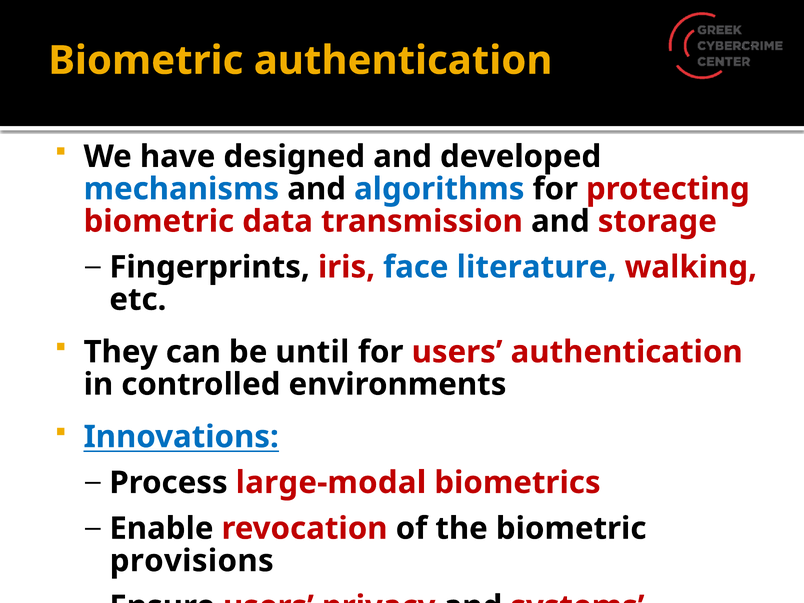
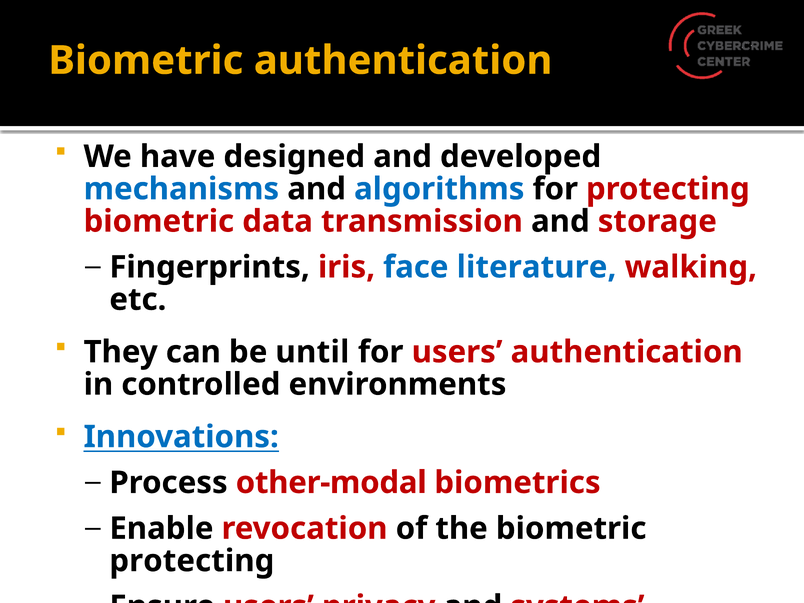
large-modal: large-modal -> other-modal (331, 483)
provisions: provisions -> protecting (192, 561)
